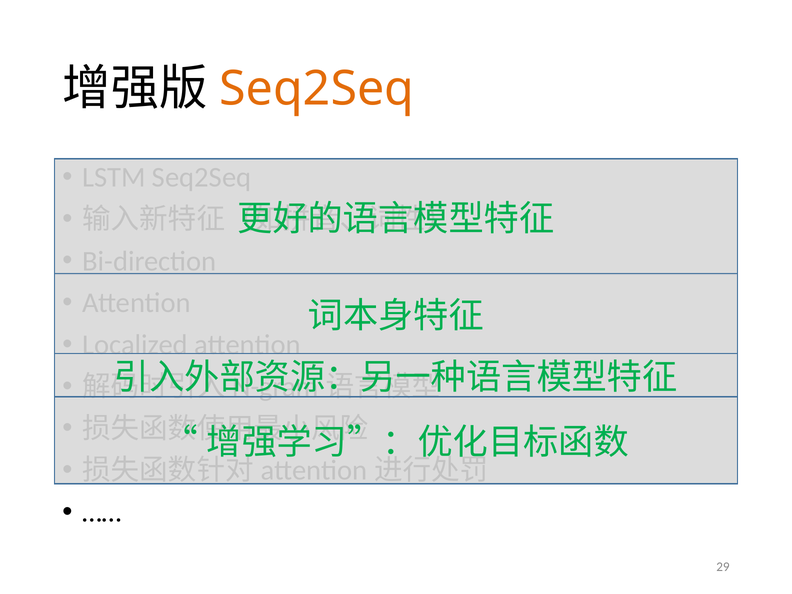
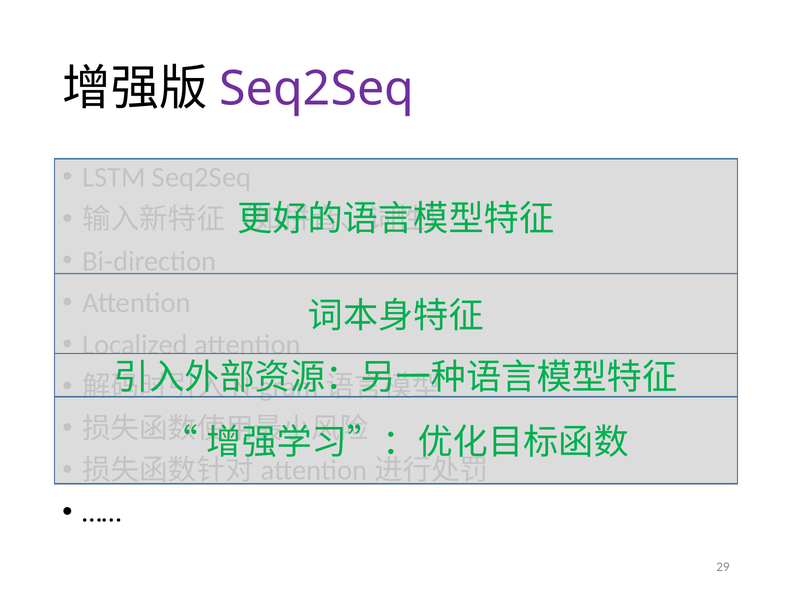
Seq2Seq colour: orange -> purple (317, 89)
